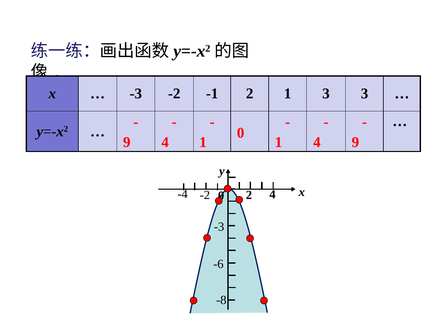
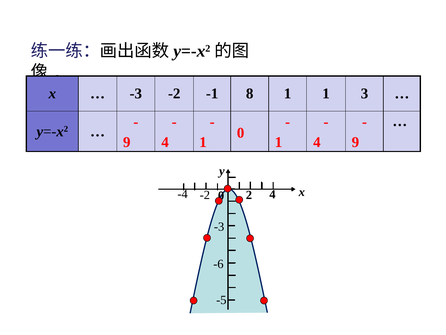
-1 2: 2 -> 8 (250, 94)
1 3: 3 -> 1 (326, 94)
-8: -8 -> -5 (221, 300)
